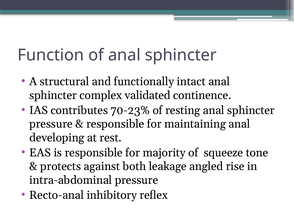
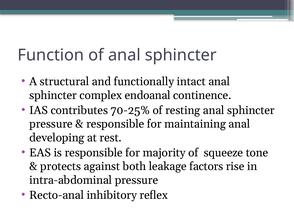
validated: validated -> endoanal (148, 95)
70-23%: 70-23% -> 70-25% (130, 110)
angled: angled -> factors (206, 166)
